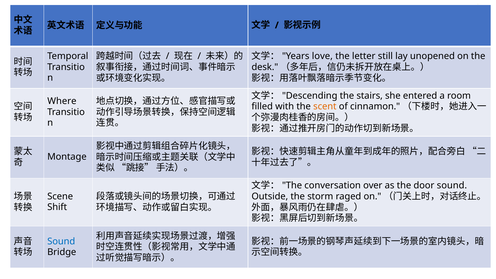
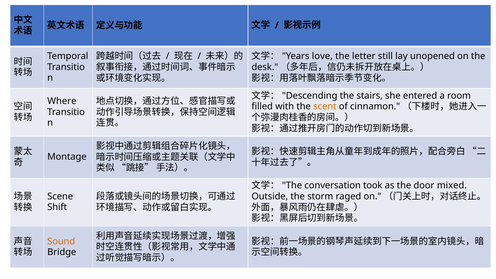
over: over -> took (373, 186)
door sound: sound -> mixed (452, 186)
Sound colour: blue -> orange (61, 241)
